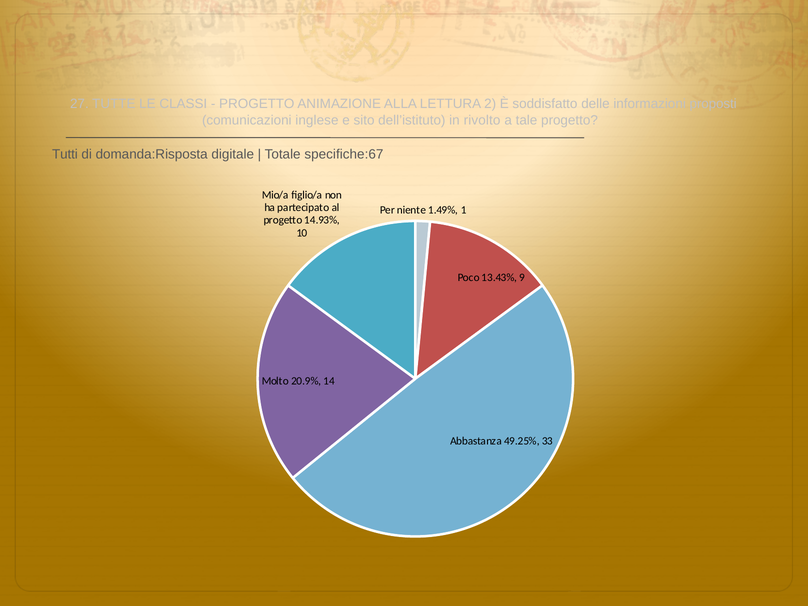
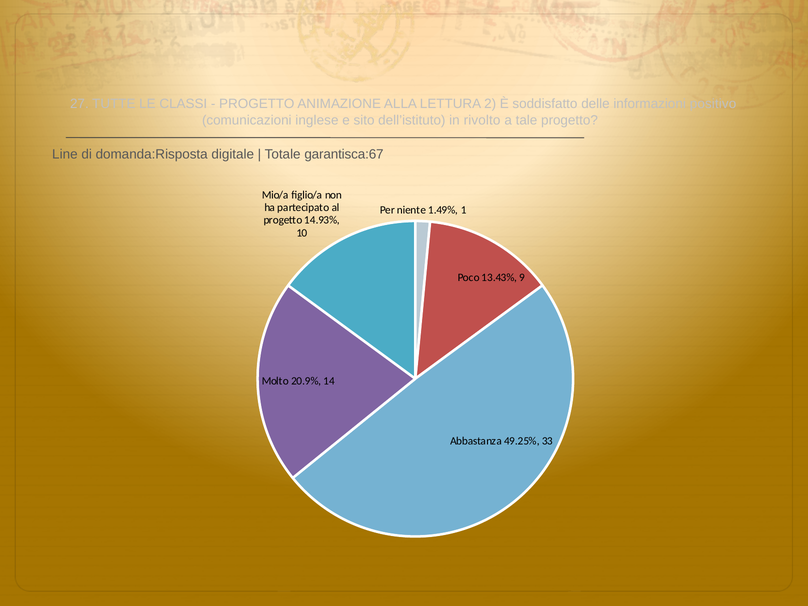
proposti: proposti -> positivo (713, 104)
Tutti: Tutti -> Line (65, 154)
specifiche:67: specifiche:67 -> garantisca:67 (344, 154)
